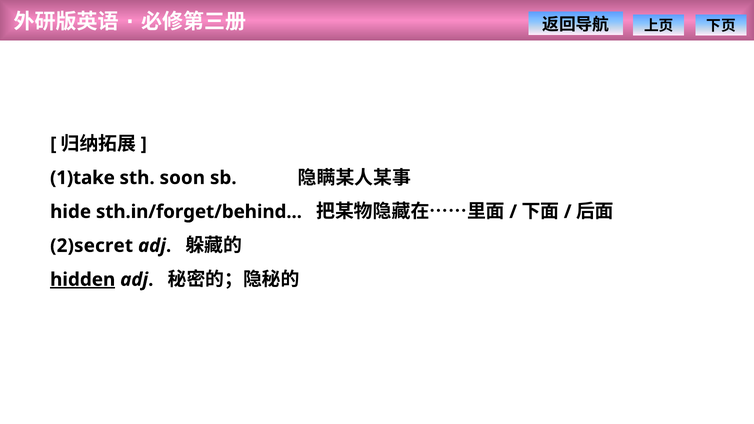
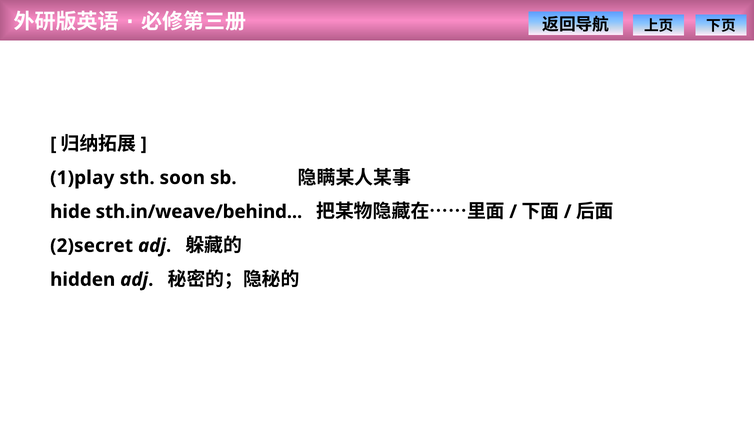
1)take: 1)take -> 1)play (82, 178)
sth.in/forget/behind: sth.in/forget/behind -> sth.in/weave/behind (199, 212)
hidden underline: present -> none (83, 280)
